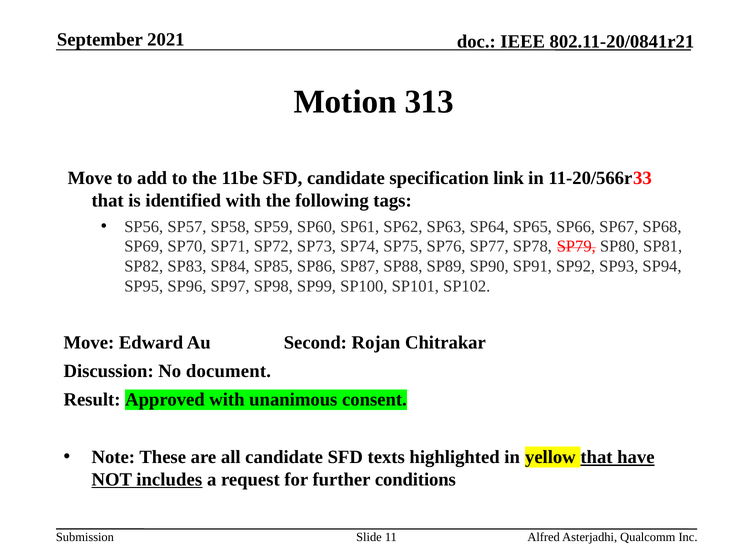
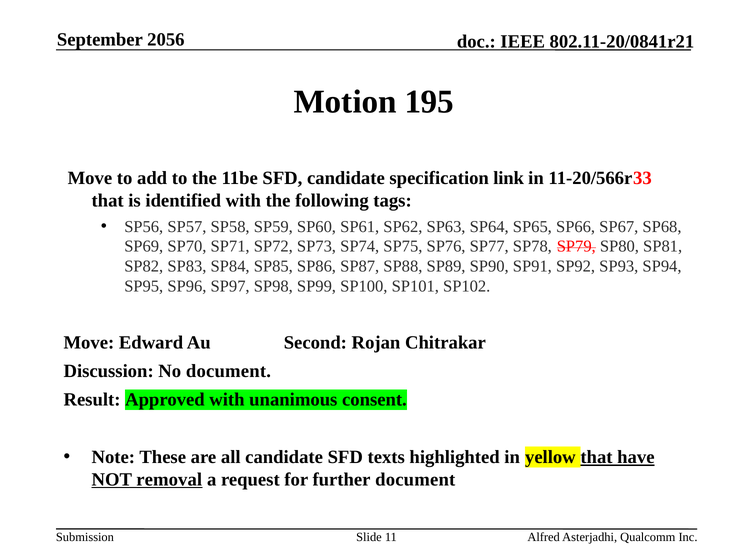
2021: 2021 -> 2056 (166, 40)
313: 313 -> 195 (429, 102)
includes: includes -> removal (169, 480)
further conditions: conditions -> document (415, 480)
